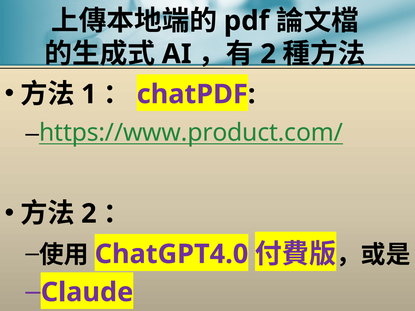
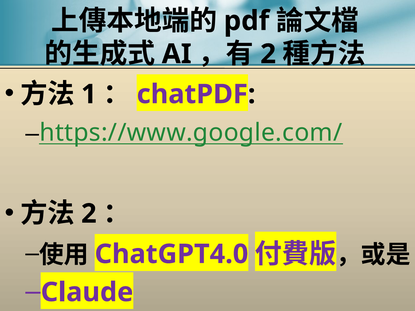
https://www.product.com/: https://www.product.com/ -> https://www.google.com/ (191, 133)
